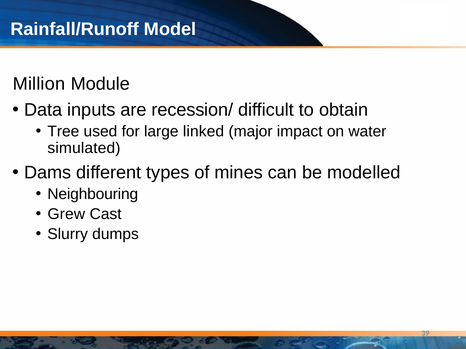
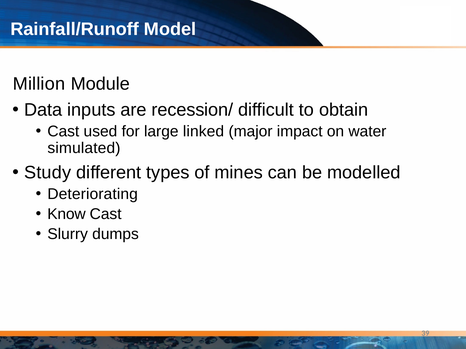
Tree: Tree -> Cast (63, 131)
Dams: Dams -> Study (48, 173)
Neighbouring: Neighbouring -> Deteriorating (93, 194)
Grew: Grew -> Know (66, 214)
